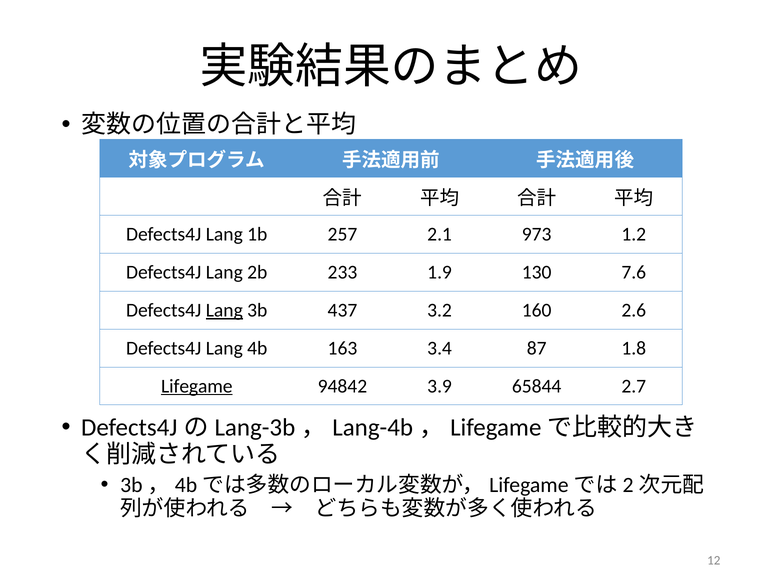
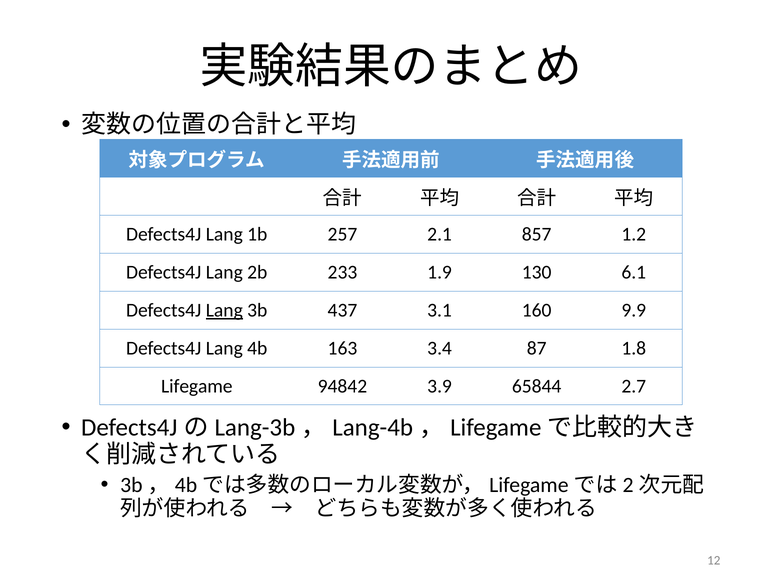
973: 973 -> 857 (537, 234)
7.6: 7.6 -> 6.1 (634, 272)
3.2: 3.2 -> 3.1 (440, 310)
2.6: 2.6 -> 9.9 (634, 310)
Lifegame underline: present -> none (197, 386)
